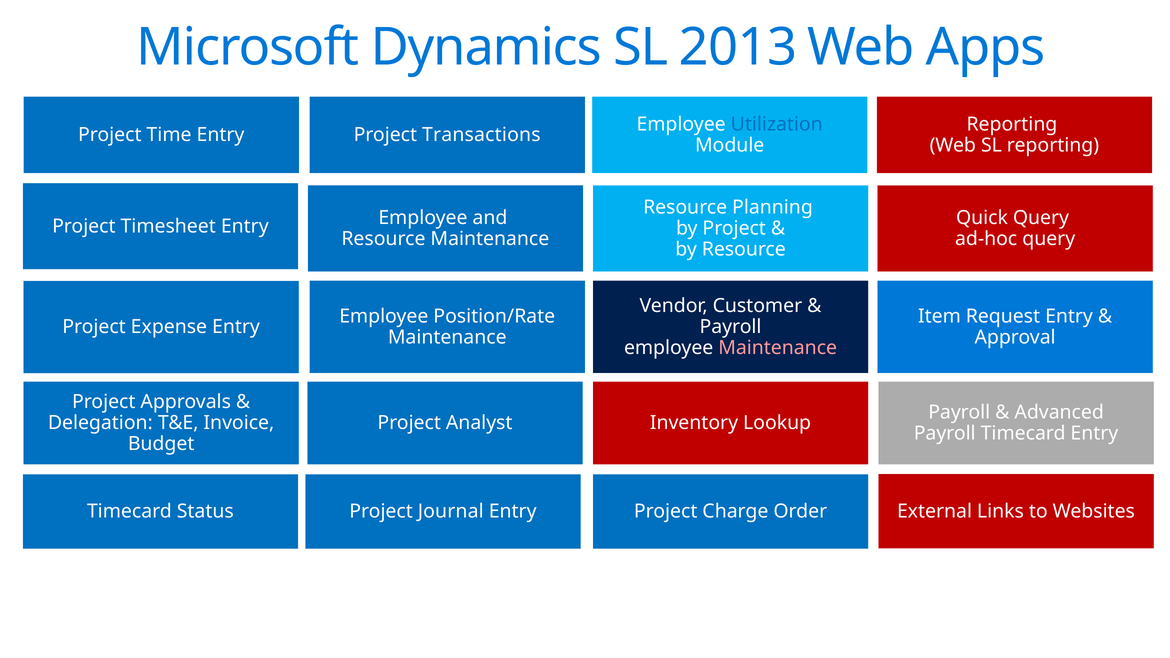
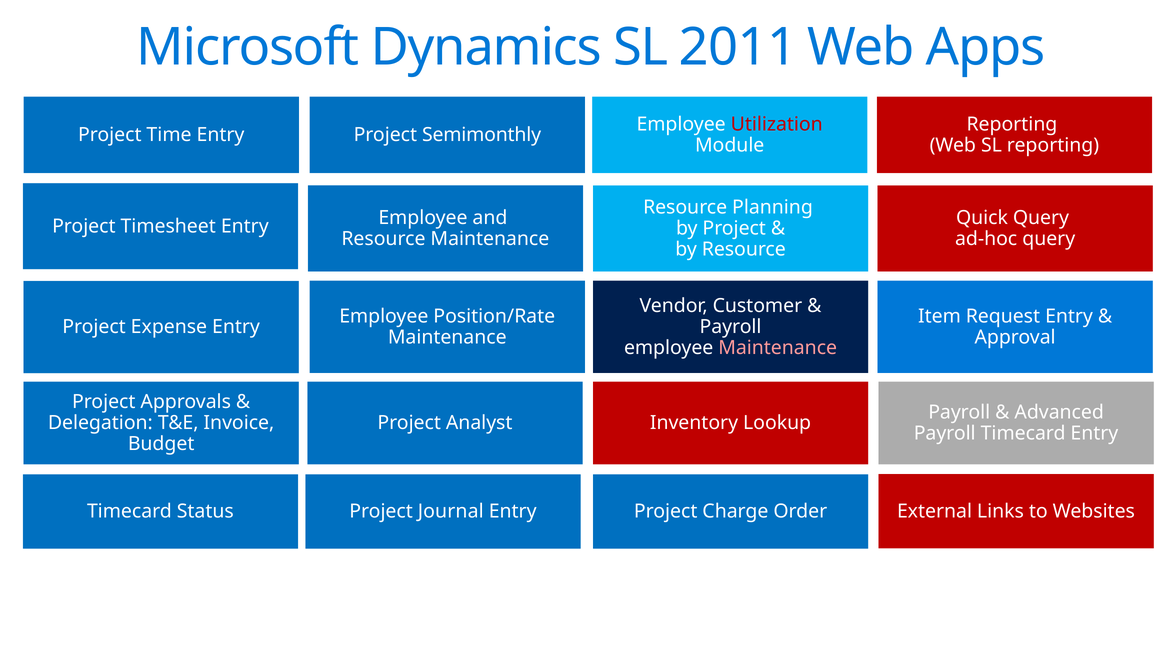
2013: 2013 -> 2011 (738, 47)
Utilization colour: blue -> red (777, 124)
Transactions: Transactions -> Semimonthly (482, 135)
